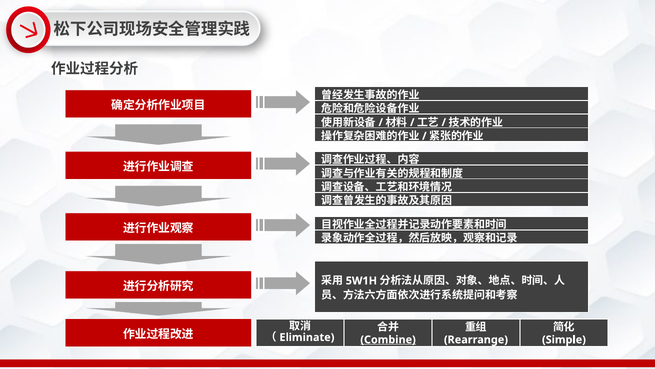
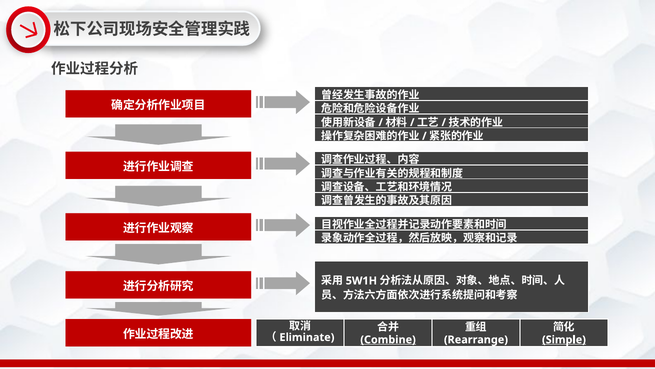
Simple underline: none -> present (564, 339)
